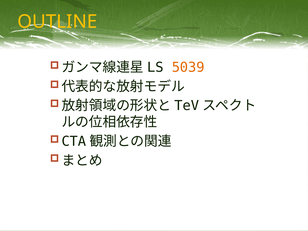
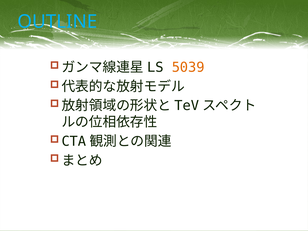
OUTLINE colour: yellow -> light blue (57, 22)
